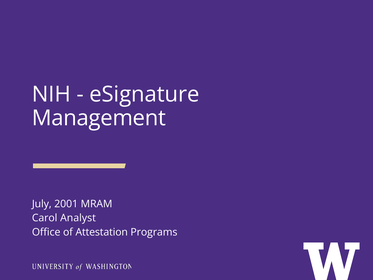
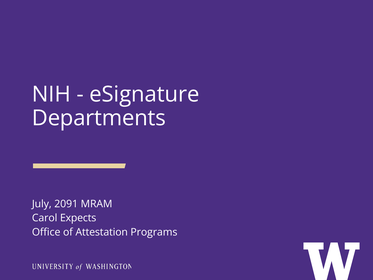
Management: Management -> Departments (99, 118)
2001: 2001 -> 2091 (66, 204)
Analyst: Analyst -> Expects (78, 218)
